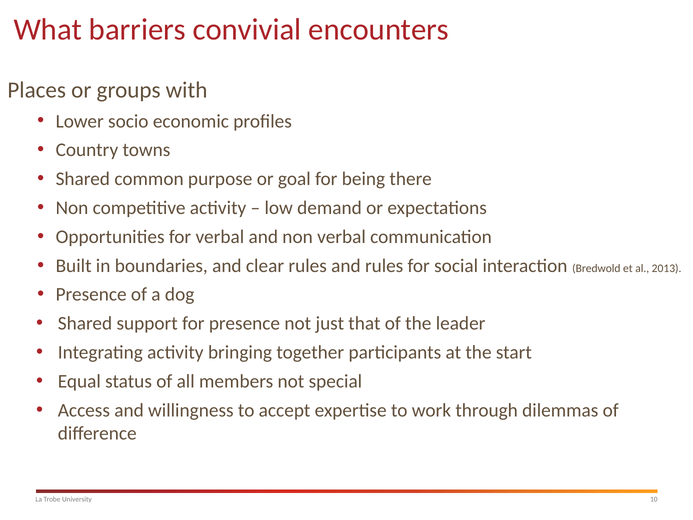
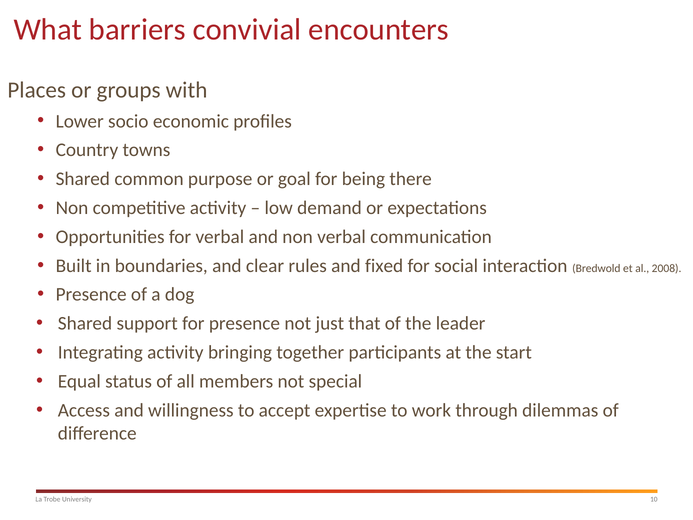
and rules: rules -> fixed (384, 266)
2013: 2013 -> 2008 (667, 268)
